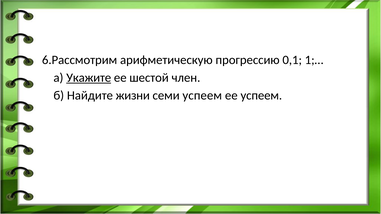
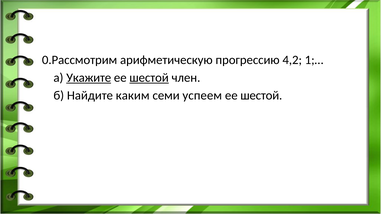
6.Рассмотрим: 6.Рассмотрим -> 0.Рассмотрим (80, 60)
0,1: 0,1 -> 4,2 (292, 60)
шестой underline: none -> present (149, 78)
жизни: жизни -> каким (133, 96)
успеем: успеем -> шестой (261, 96)
